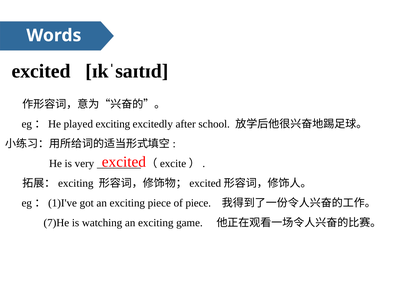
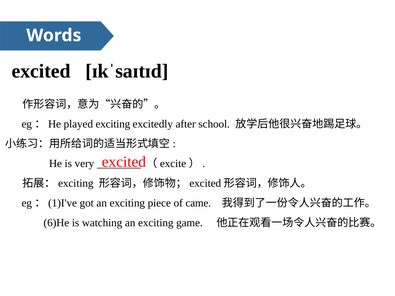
of piece: piece -> came (198, 203)
7)He: 7)He -> 6)He (56, 223)
